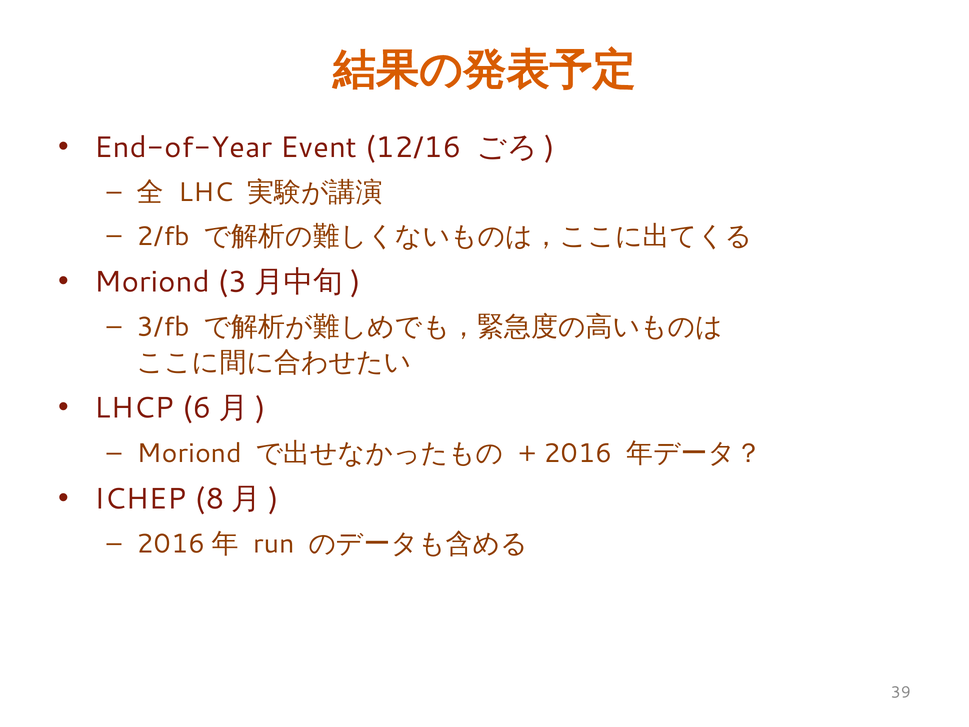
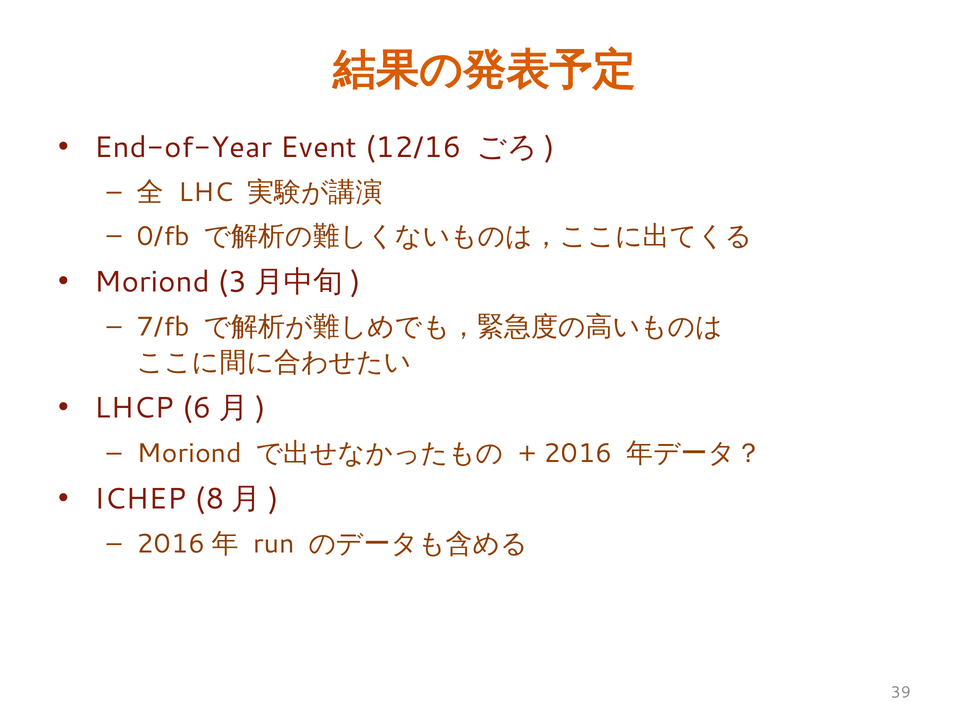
2/fb: 2/fb -> 0/fb (163, 236)
3/fb: 3/fb -> 7/fb (163, 327)
